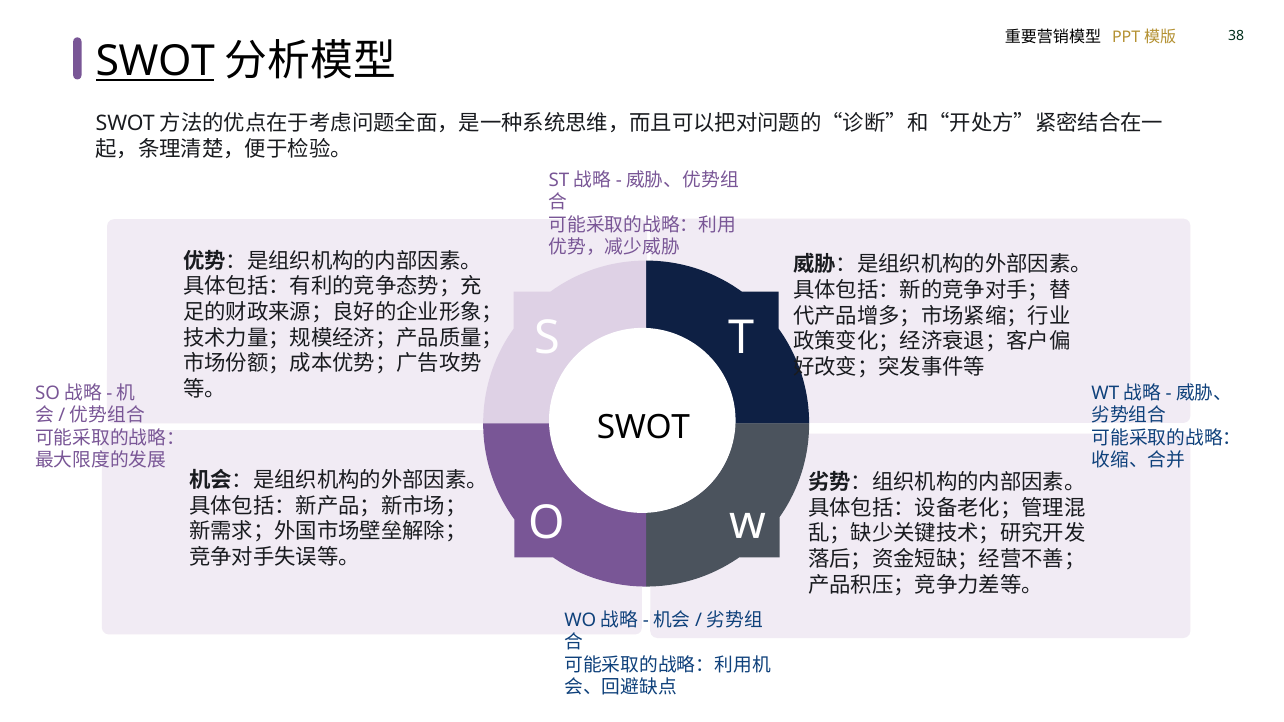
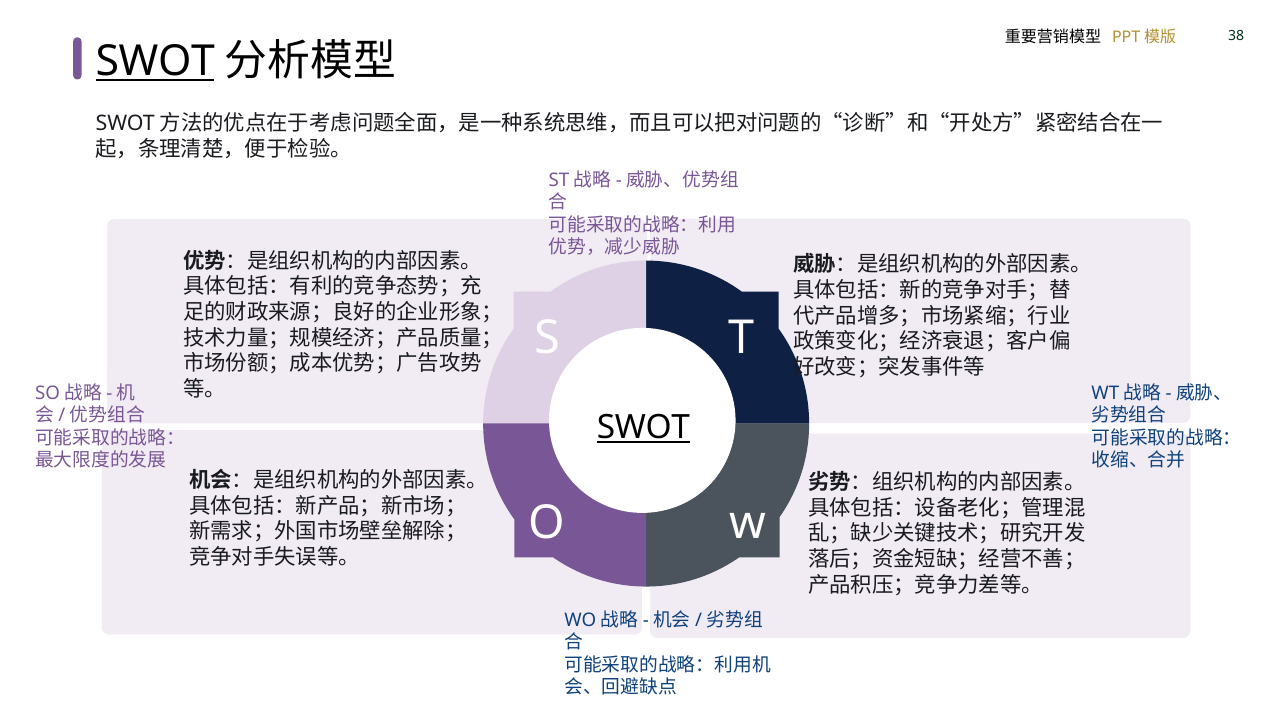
SWOT underline: none -> present (643, 428)
